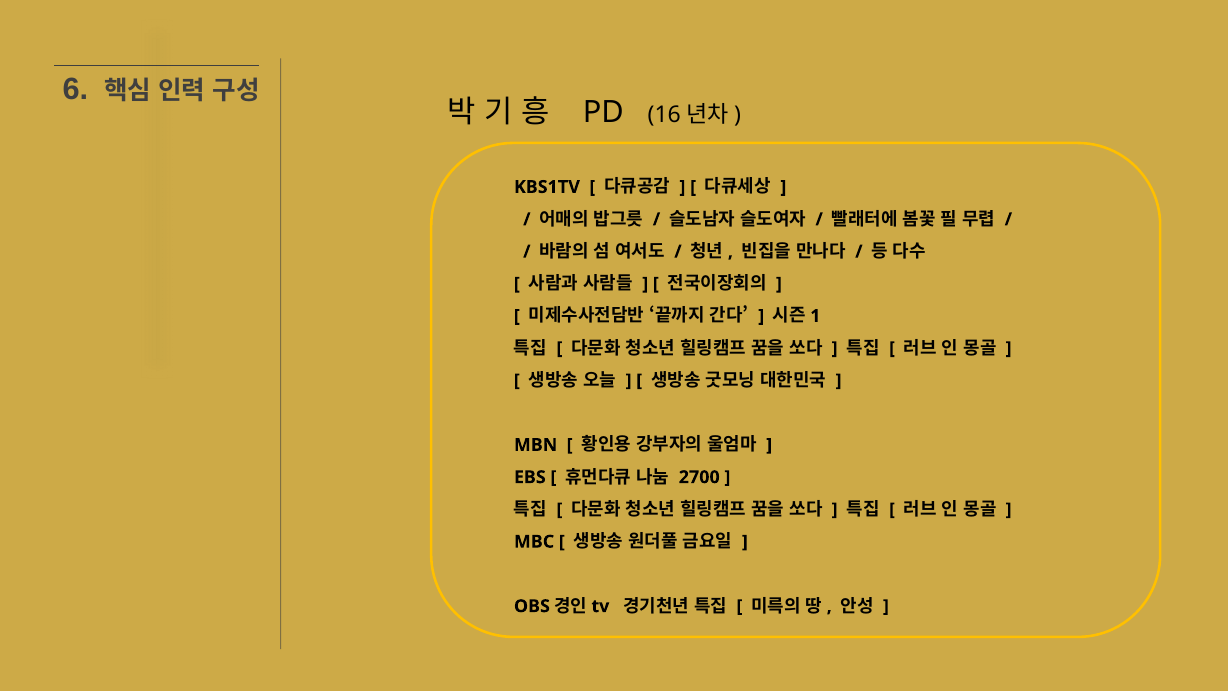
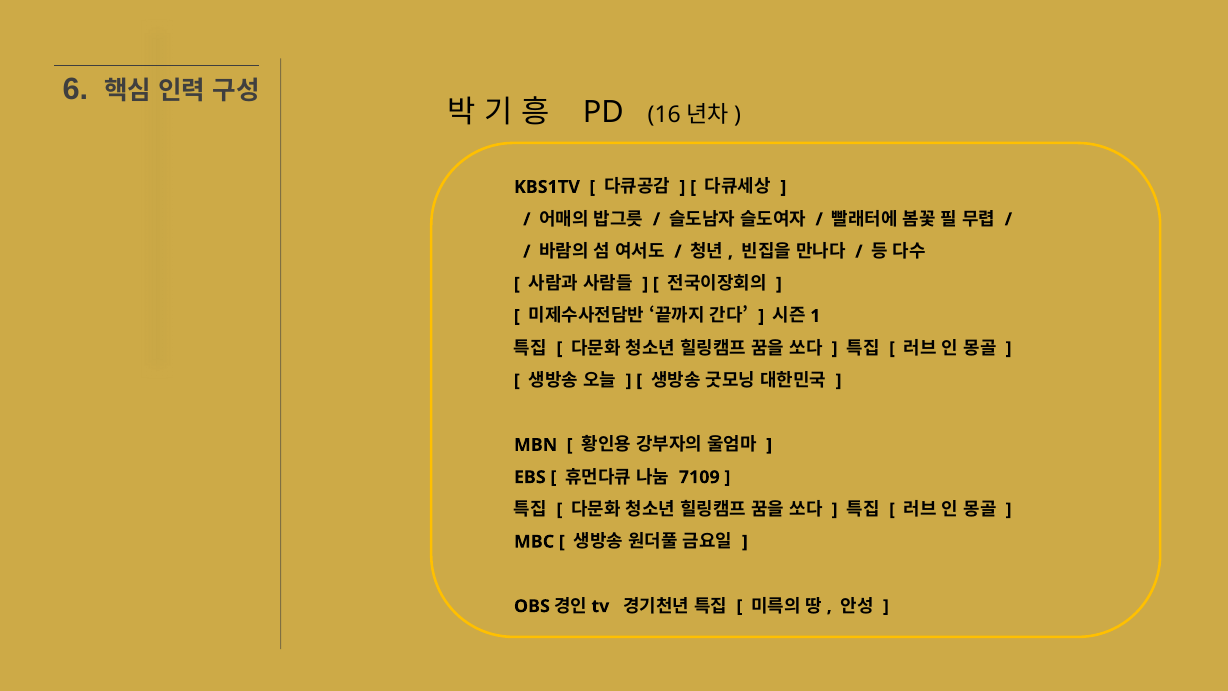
2700: 2700 -> 7109 (699, 477)
